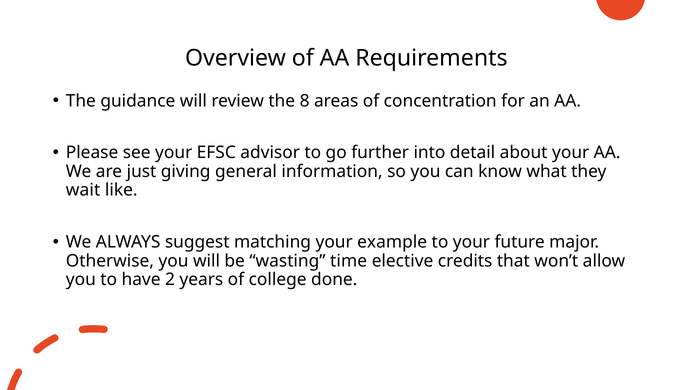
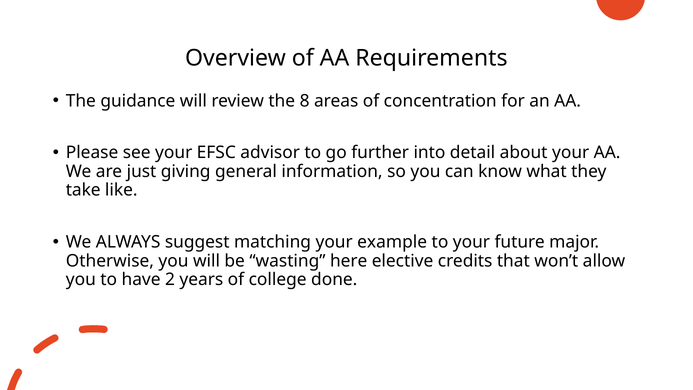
wait: wait -> take (83, 190)
time: time -> here (349, 261)
